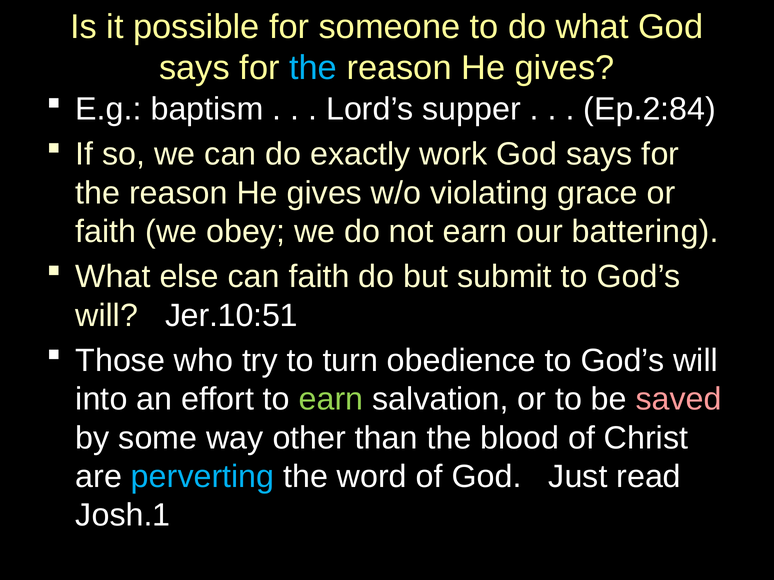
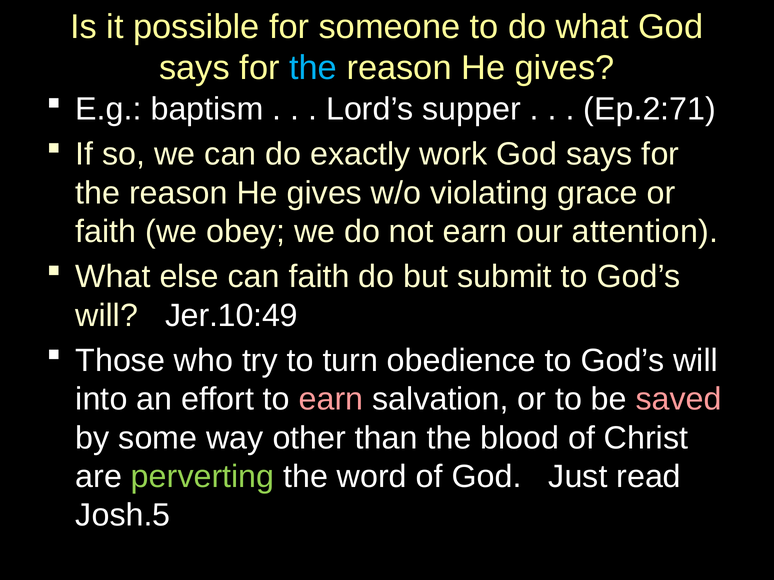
Ep.2:84: Ep.2:84 -> Ep.2:71 (650, 109)
battering: battering -> attention (645, 232)
Jer.10:51: Jer.10:51 -> Jer.10:49 (231, 316)
earn colour: light green -> pink (331, 400)
perverting colour: light blue -> light green (203, 477)
Josh.1: Josh.1 -> Josh.5 (123, 516)
